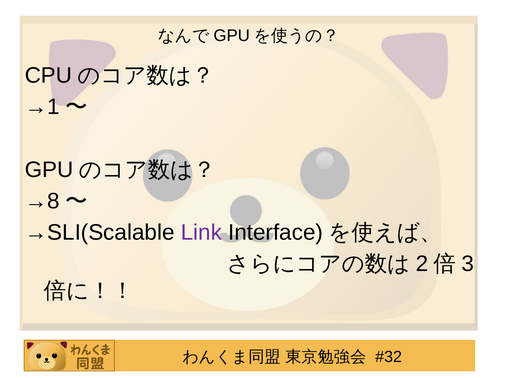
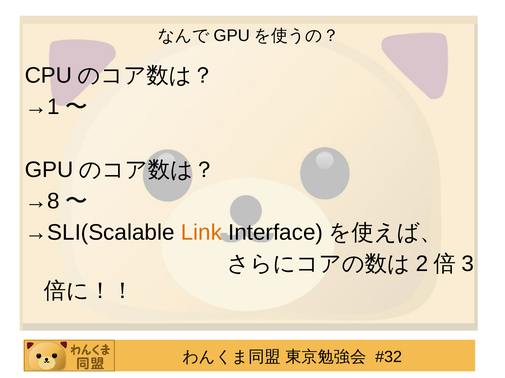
Link colour: purple -> orange (201, 233)
